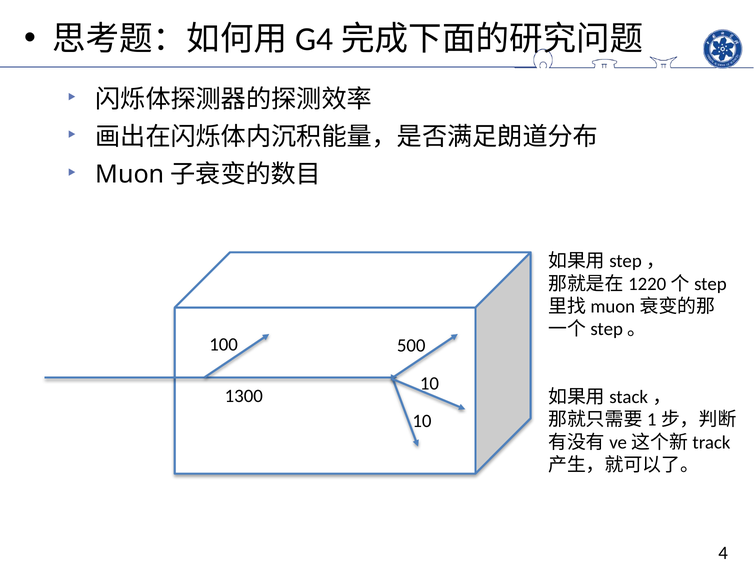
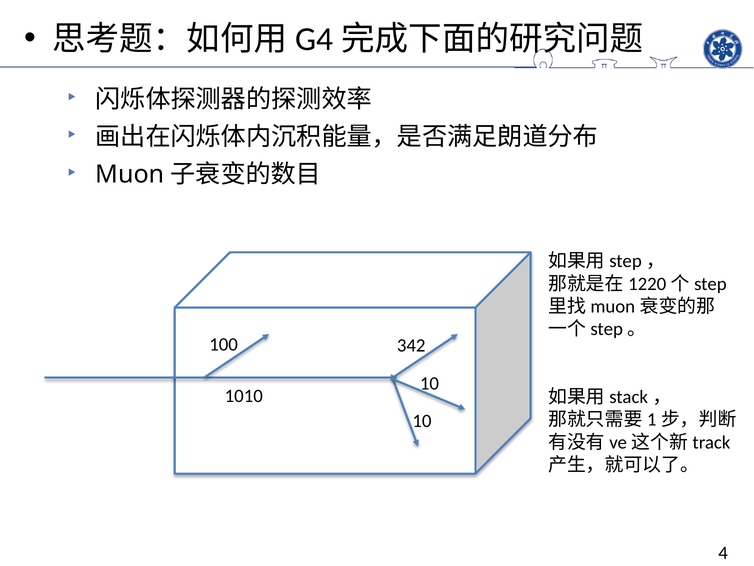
500: 500 -> 342 (411, 345)
1300: 1300 -> 1010 (244, 396)
